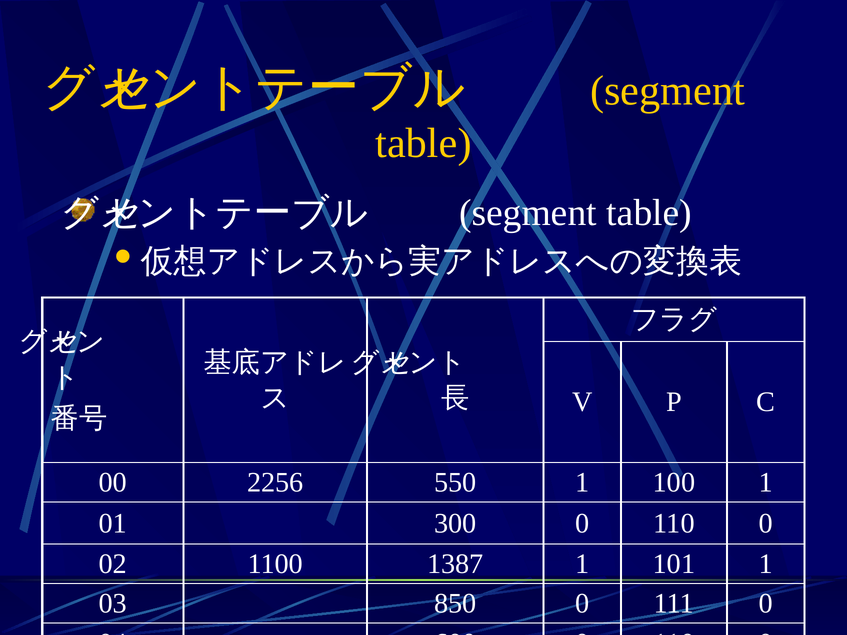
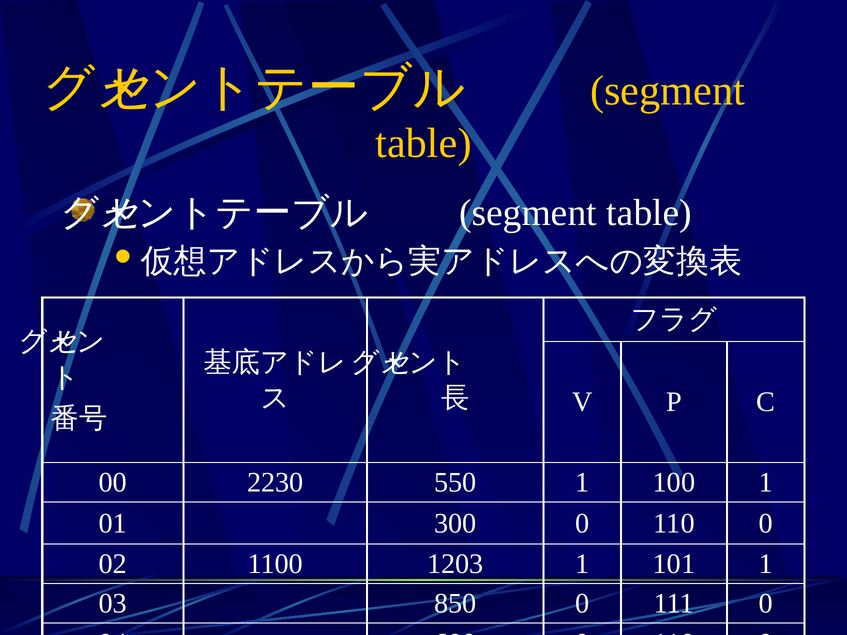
2256: 2256 -> 2230 (275, 483)
1387: 1387 -> 1203 (455, 564)
